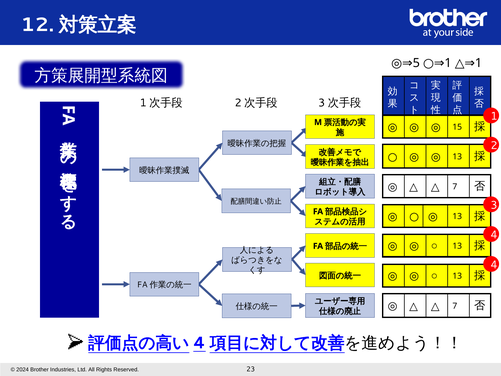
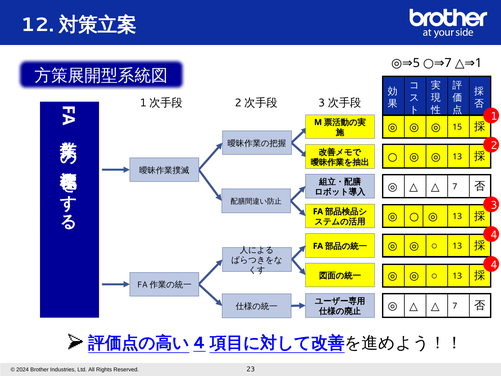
1: 1 -> 7 (448, 63)
